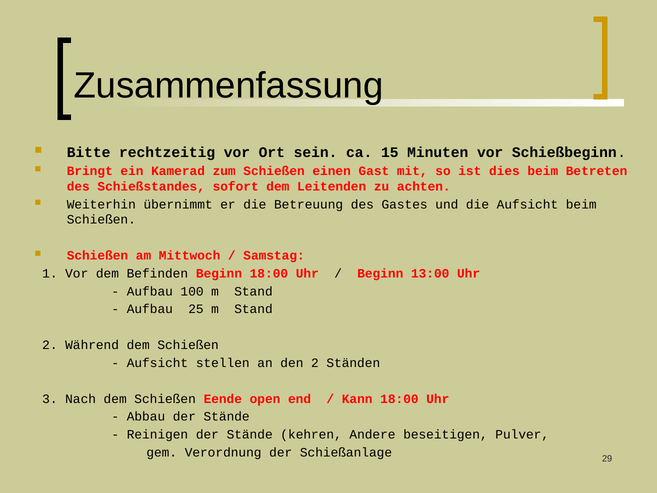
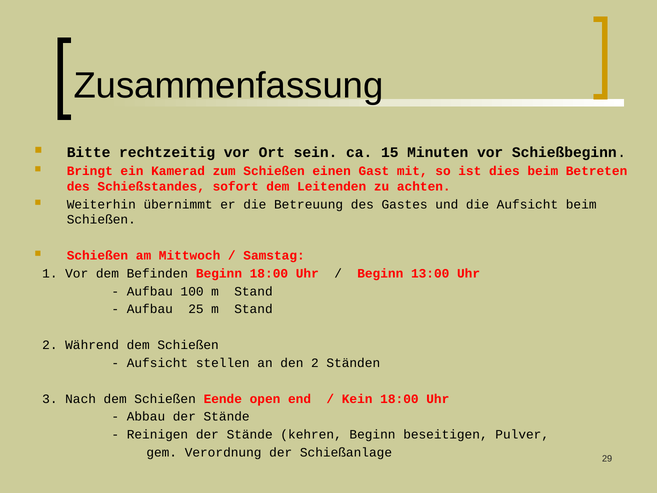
Kann: Kann -> Kein (357, 399)
kehren Andere: Andere -> Beginn (372, 434)
